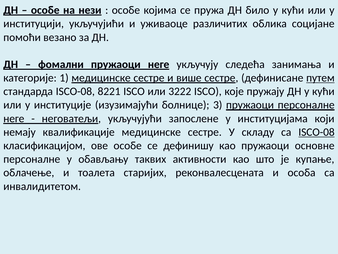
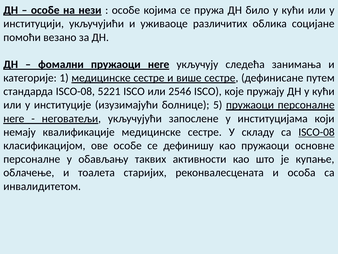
путем underline: present -> none (320, 78)
8221: 8221 -> 5221 (109, 91)
3222: 3222 -> 2546 (180, 91)
3: 3 -> 5 (218, 105)
